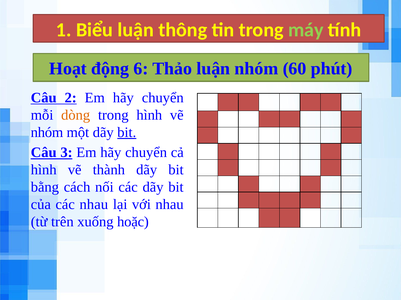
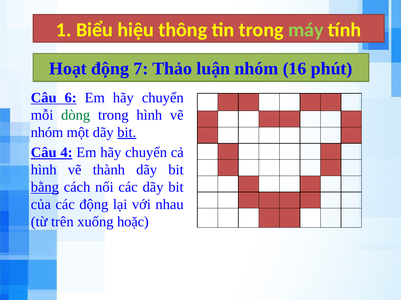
Biểu luận: luận -> hiệu (136, 30)
6: 6 -> 7 (141, 69)
60: 60 -> 16 (295, 69)
2: 2 -> 6 (71, 98)
dòng colour: orange -> green (76, 115)
3: 3 -> 4 (67, 153)
bằng underline: none -> present (45, 188)
các nhau: nhau -> động (94, 205)
